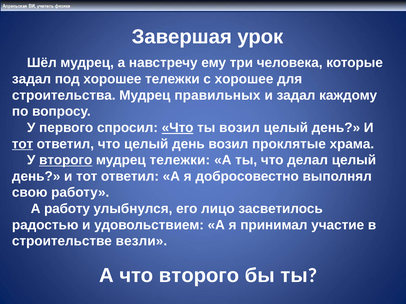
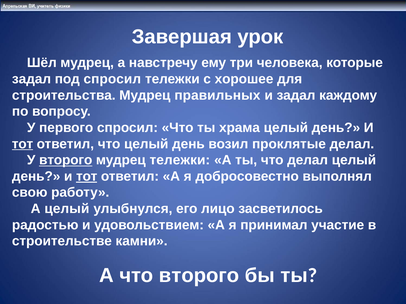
под хорошее: хорошее -> спросил (112, 79)
Что underline: present -> none (178, 128)
ты возил: возил -> храма (240, 128)
проклятые храма: храма -> делал (352, 144)
тот underline: none -> present (87, 177)
А работу: работу -> целый (67, 209)
везли: везли -> камни (142, 242)
